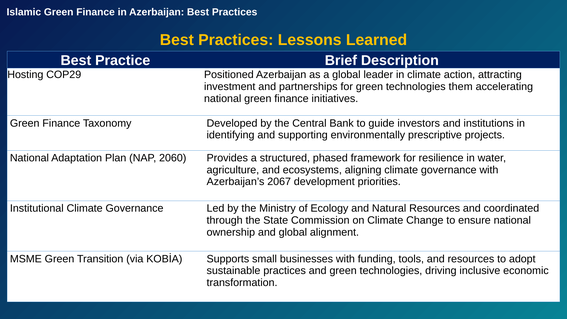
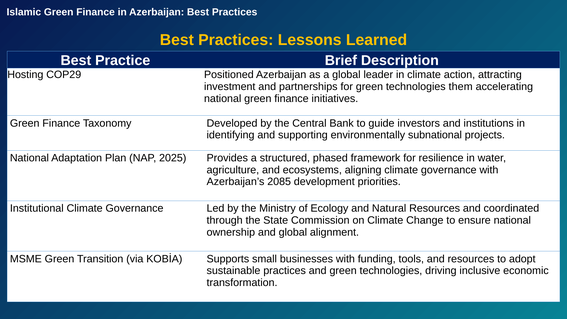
prescriptive: prescriptive -> subnational (435, 135)
2060: 2060 -> 2025 (173, 158)
2067: 2067 -> 2085 (279, 182)
